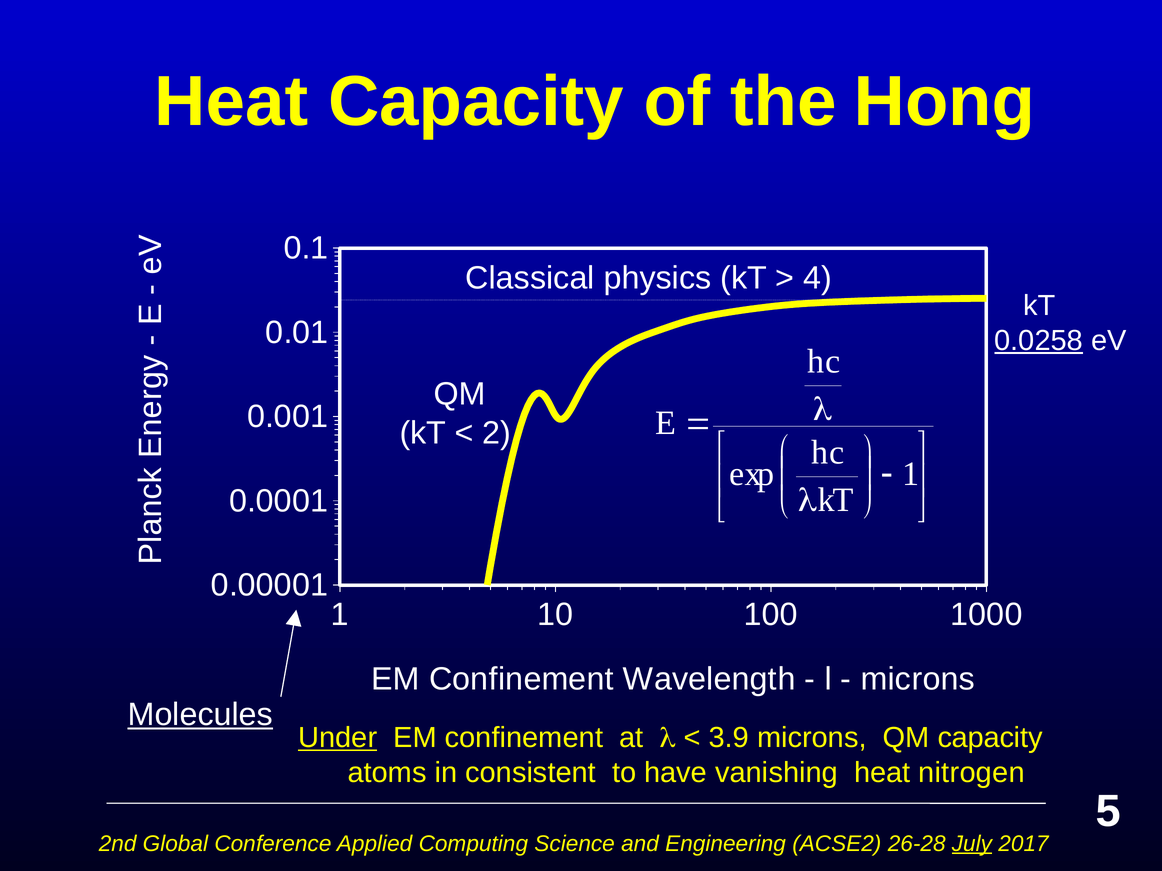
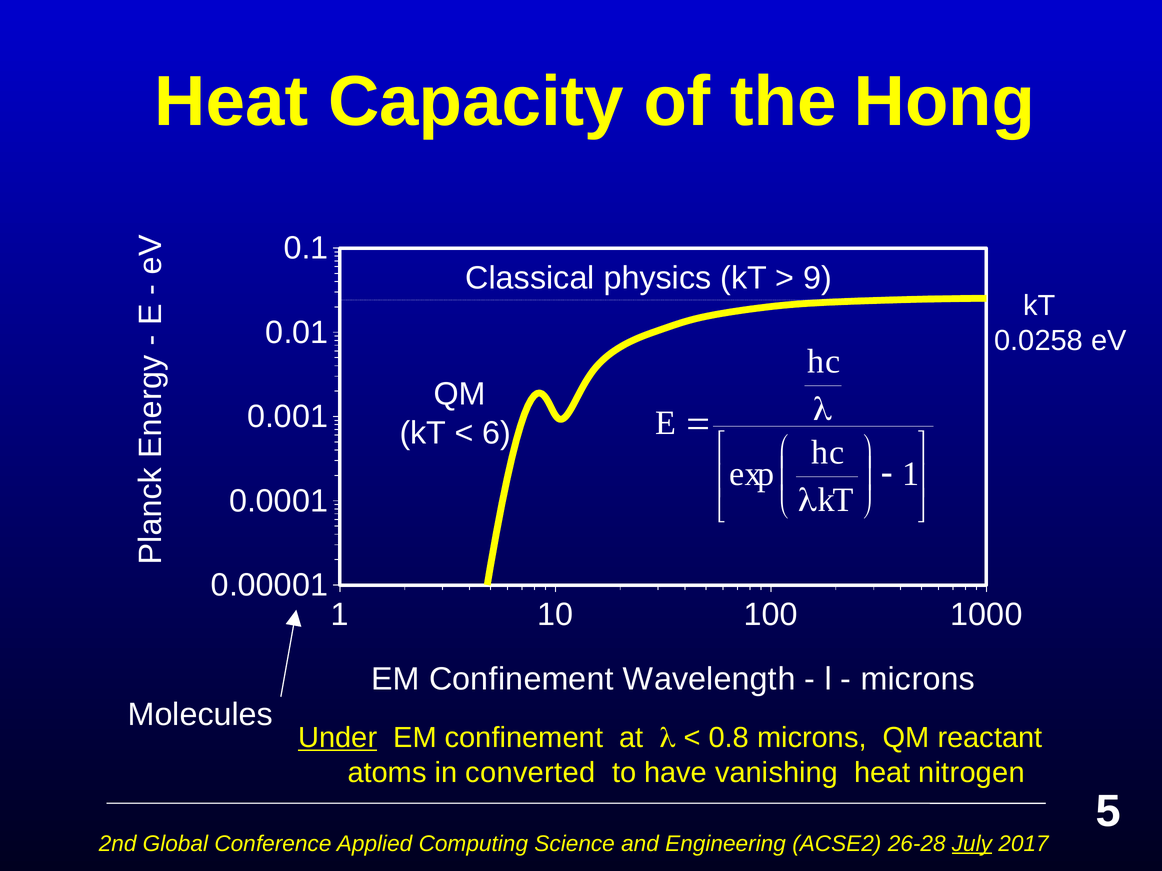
4: 4 -> 9 (818, 278)
0.0258 underline: present -> none (1039, 341)
2: 2 -> 6 (497, 433)
Molecules underline: present -> none (200, 715)
3.9: 3.9 -> 0.8 (729, 738)
QM capacity: capacity -> reactant (990, 738)
consistent: consistent -> converted (530, 773)
